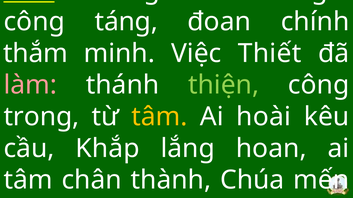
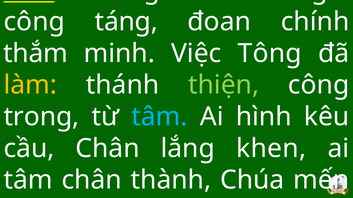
Thiết: Thiết -> Tông (270, 53)
làm colour: pink -> yellow (30, 85)
tâm colour: yellow -> light blue (159, 117)
hoài: hoài -> hình (264, 117)
cầu Khắp: Khắp -> Chân (108, 149)
hoan: hoan -> khen (271, 149)
